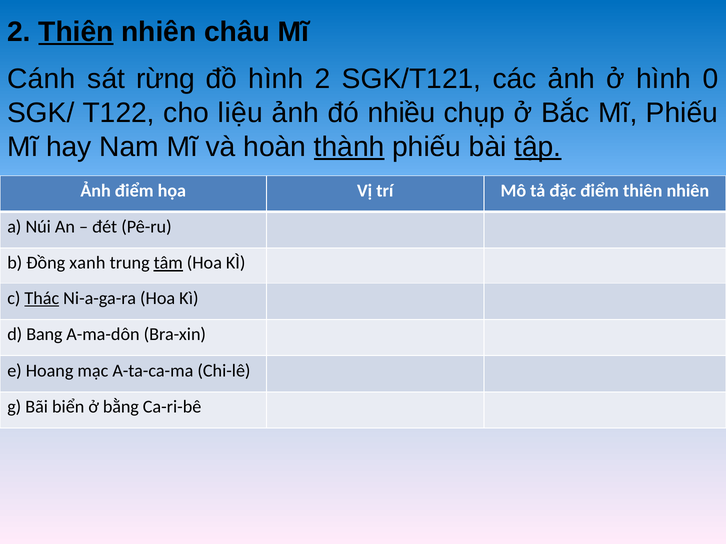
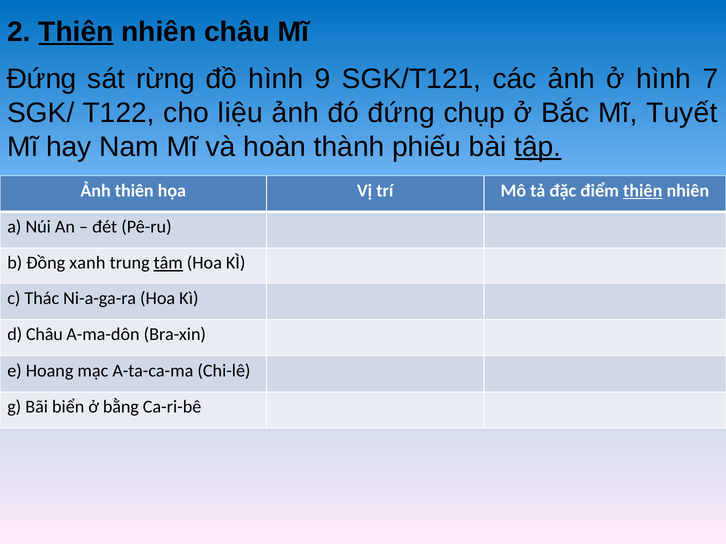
Cánh: Cánh -> Đứng (42, 79)
hình 2: 2 -> 9 (323, 79)
0: 0 -> 7 (710, 79)
đó nhiều: nhiều -> đứng (401, 113)
Mĩ Phiếu: Phiếu -> Tuyết (682, 113)
thành underline: present -> none (349, 147)
Ảnh điểm: điểm -> thiên (134, 191)
thiên underline: none -> present (643, 191)
Thác underline: present -> none (42, 298)
d Bang: Bang -> Châu (44, 335)
